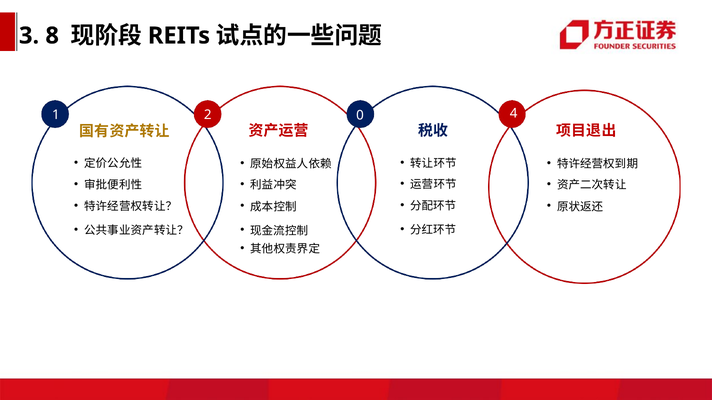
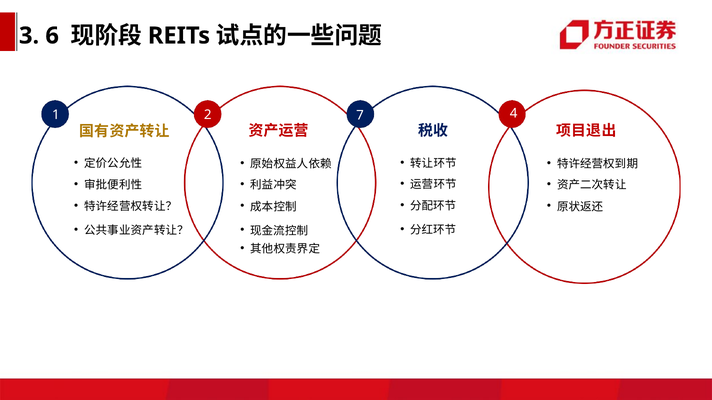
8: 8 -> 6 (52, 36)
0: 0 -> 7 (360, 116)
